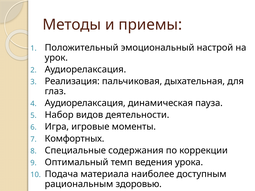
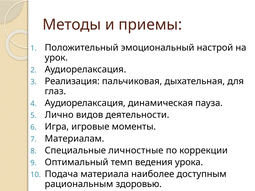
Набор: Набор -> Лично (59, 115)
Комфортных: Комфортных -> Материалам (74, 139)
содержания: содержания -> личностные (136, 151)
